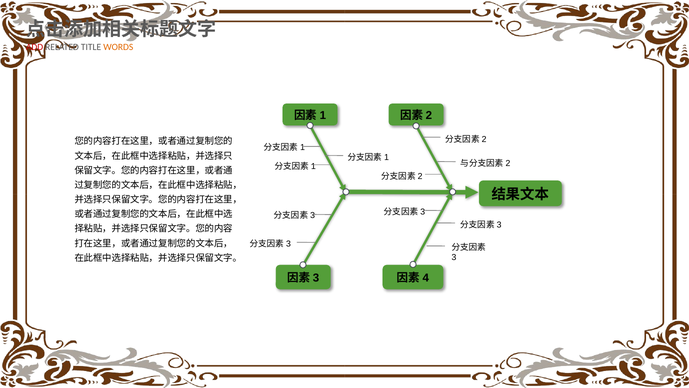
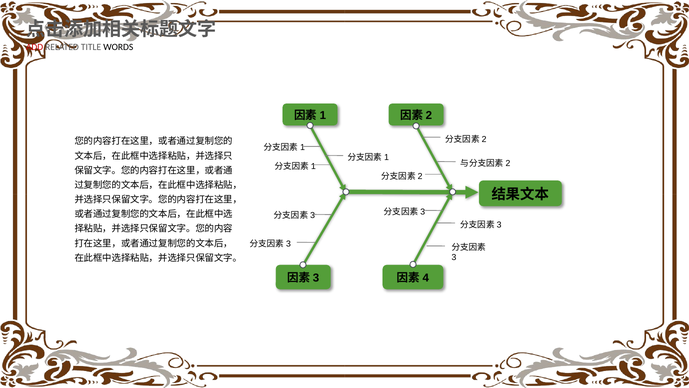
WORDS colour: orange -> black (118, 47)
